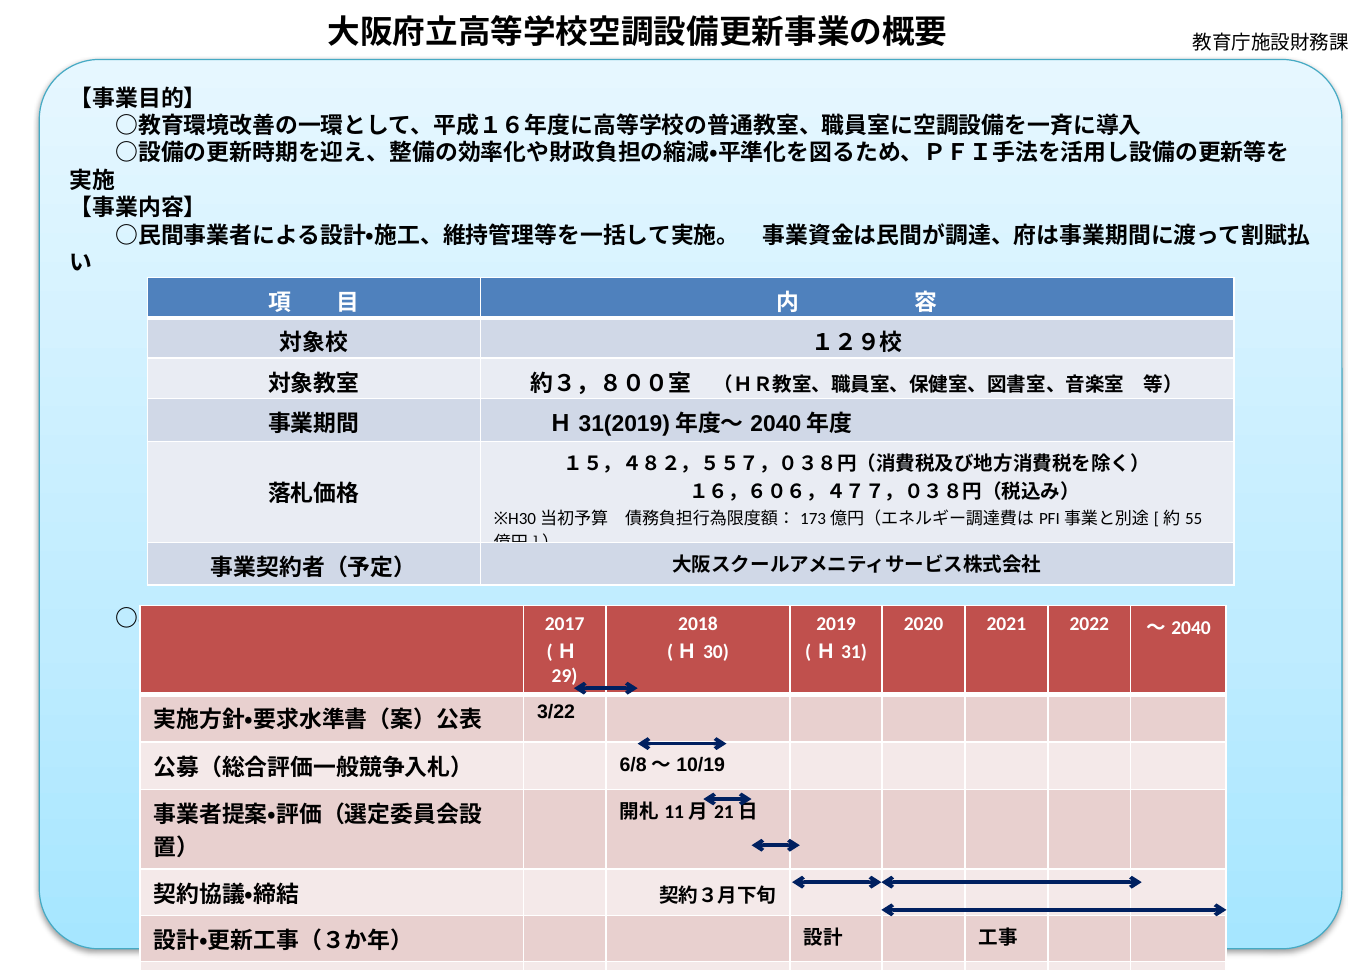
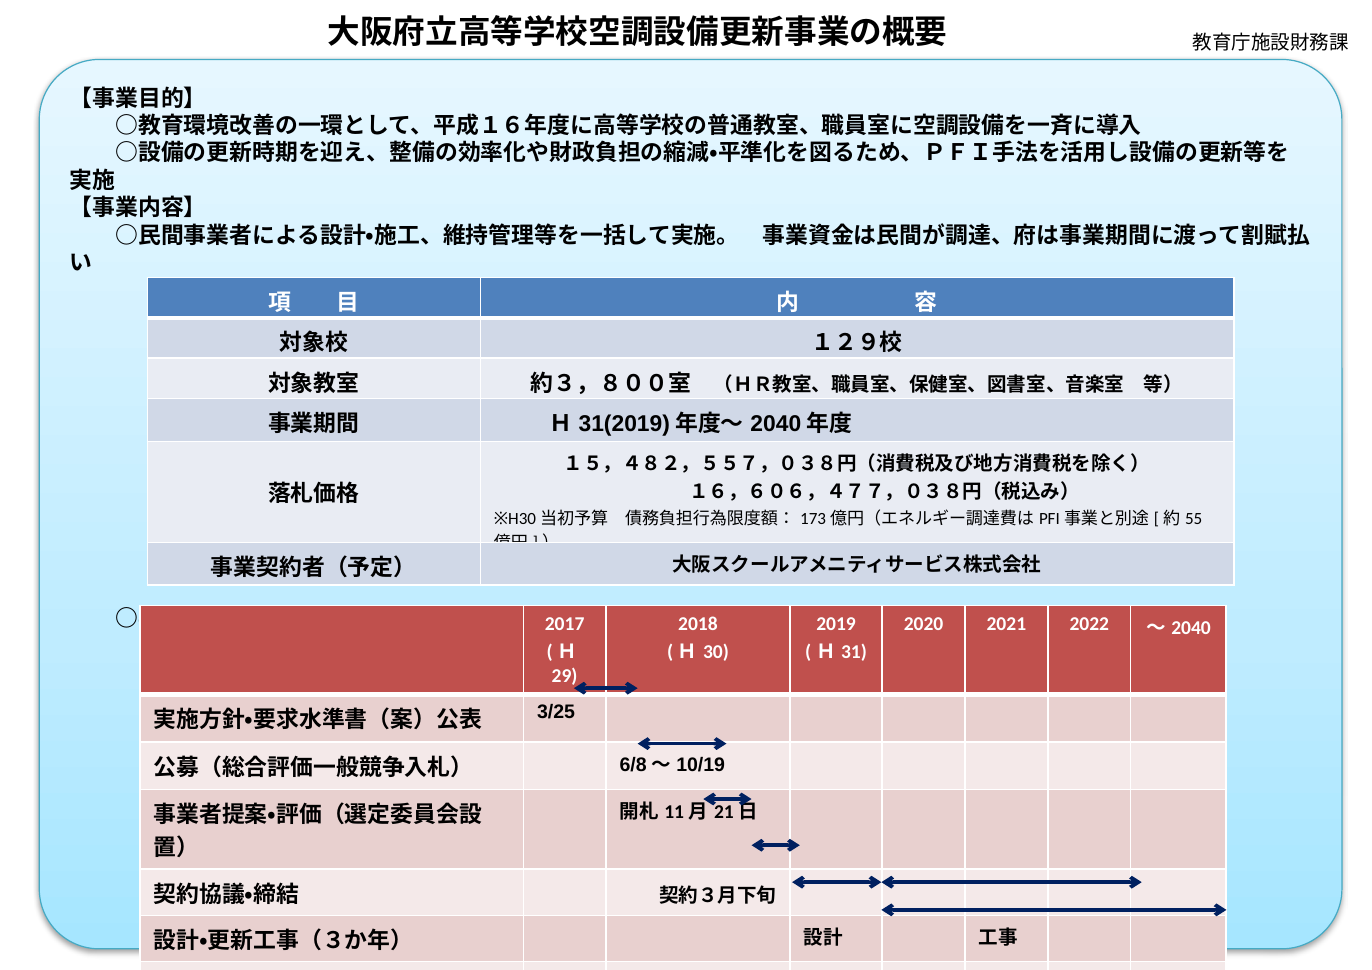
3/22: 3/22 -> 3/25 (556, 712)
